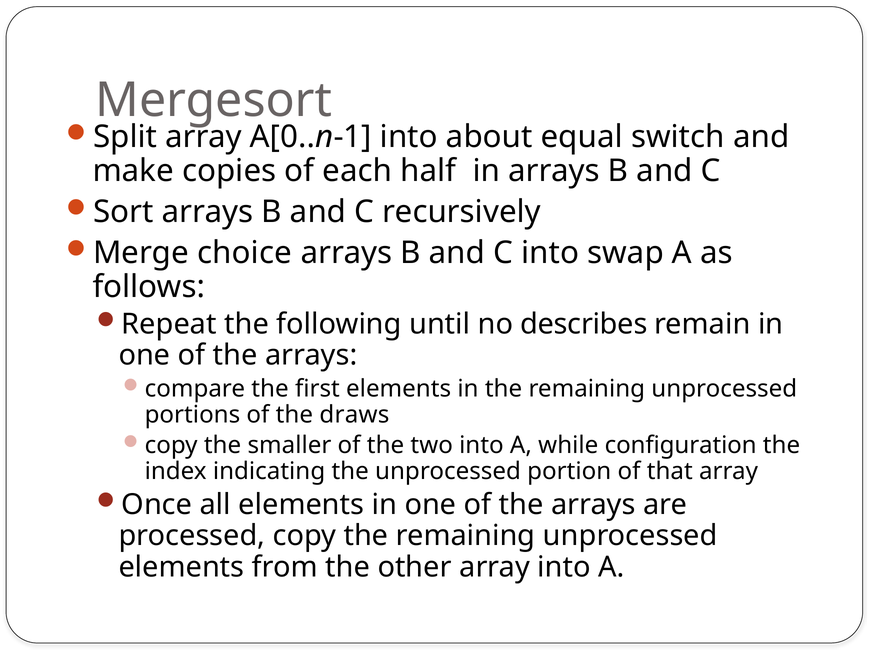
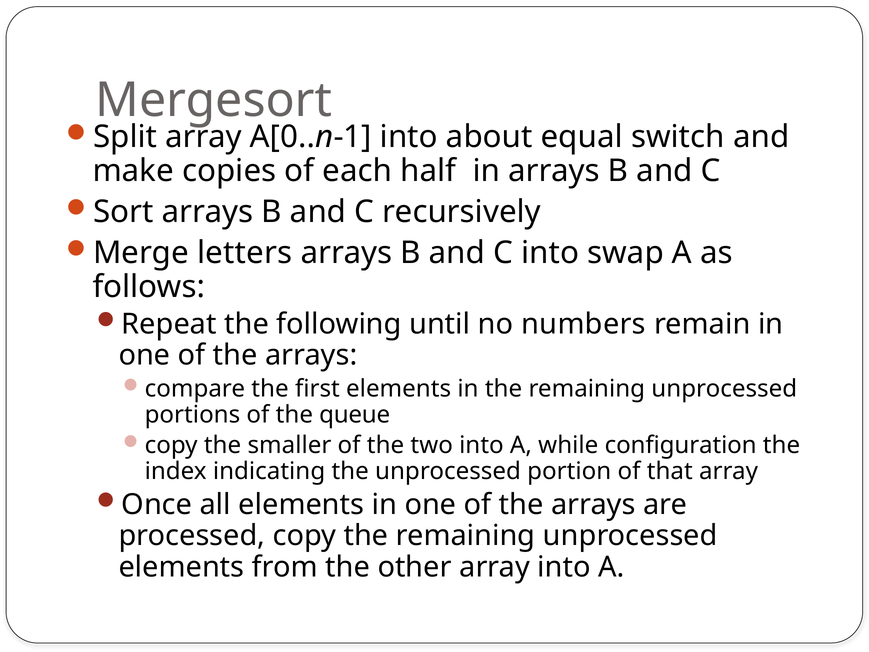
choice: choice -> letters (245, 253)
describes: describes -> numbers (584, 324)
draws: draws -> queue (355, 415)
